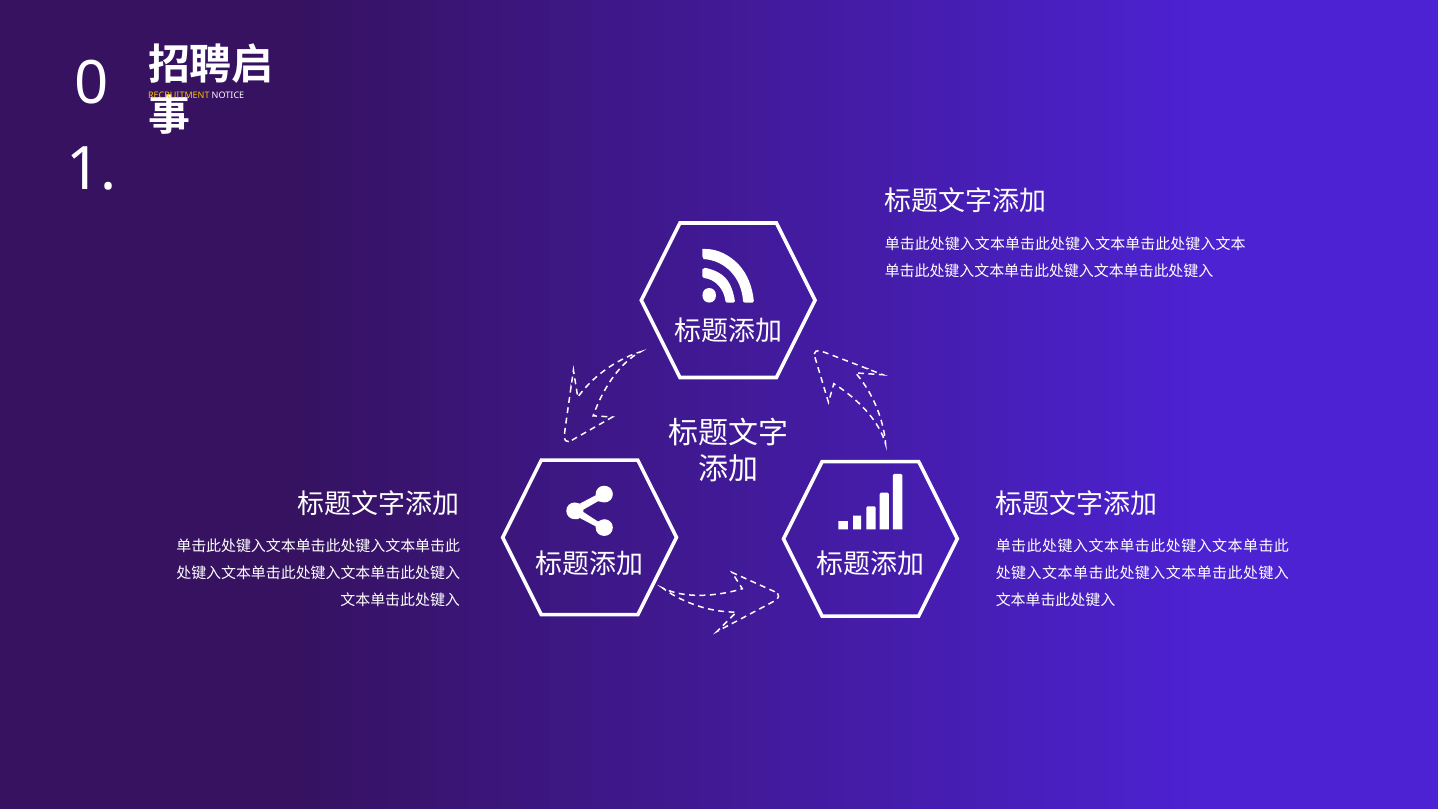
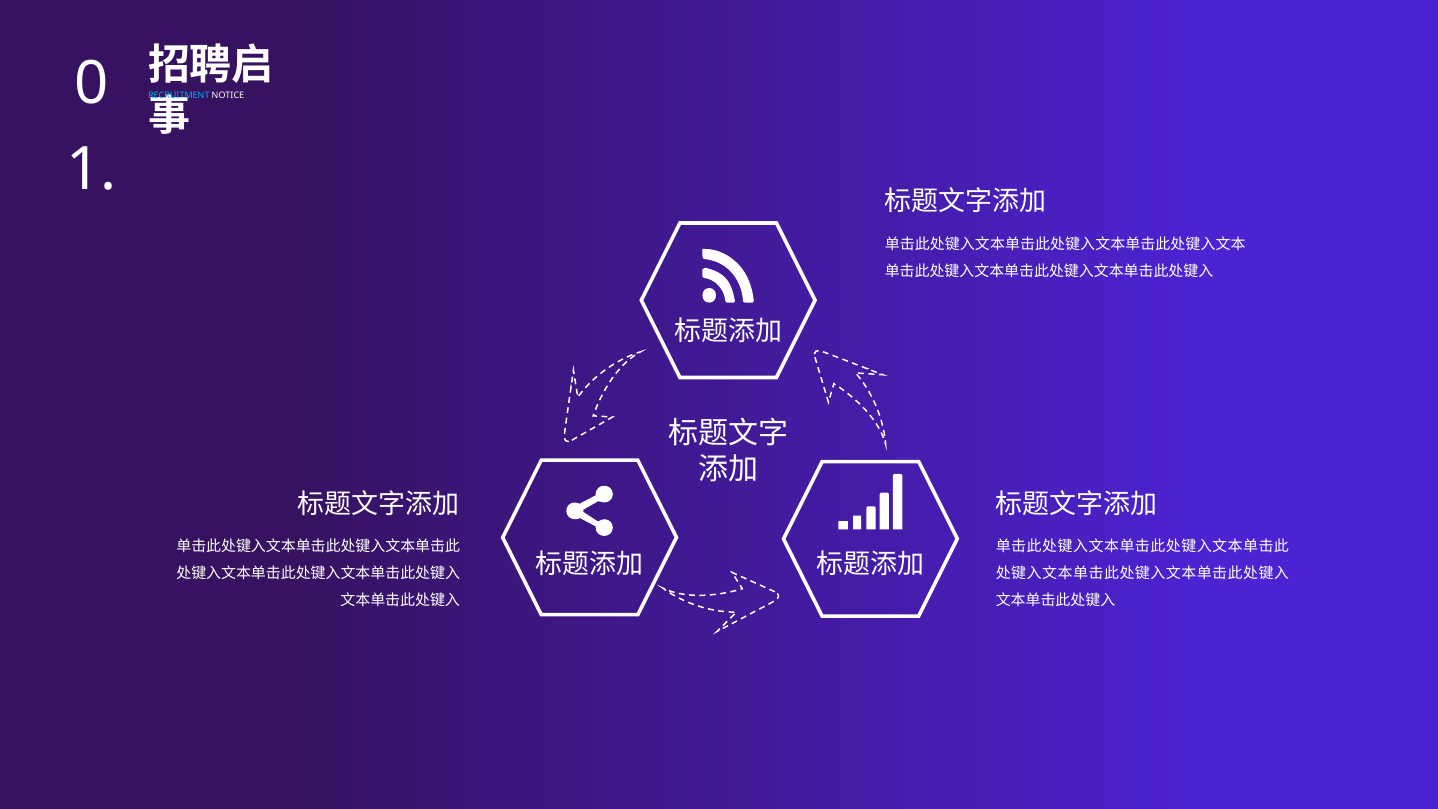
RECRUITMENT colour: yellow -> light blue (179, 95)
